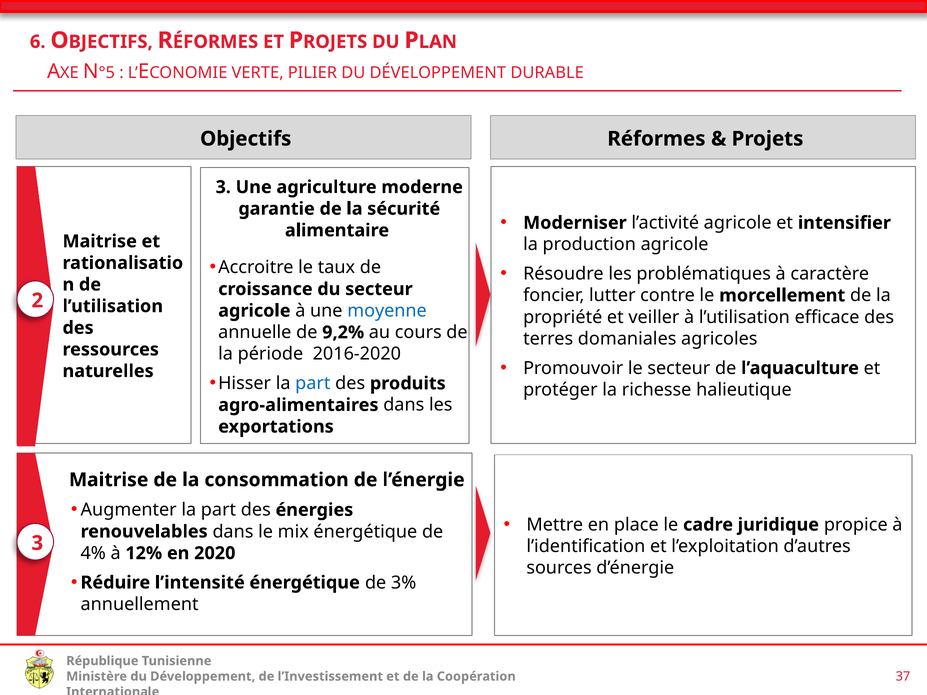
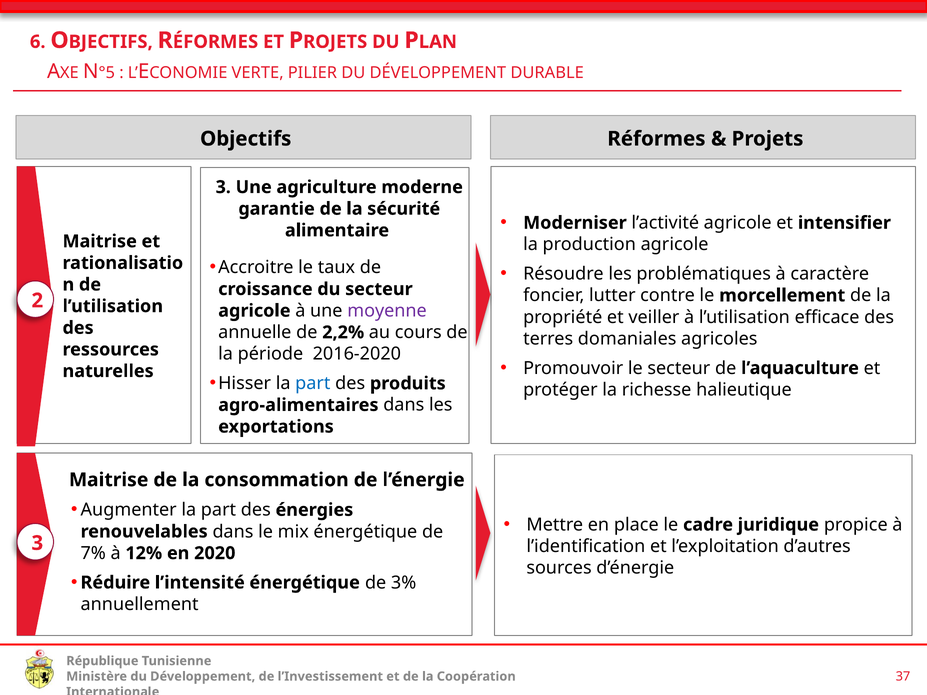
moyenne colour: blue -> purple (387, 311)
9,2%: 9,2% -> 2,2% (343, 333)
4%: 4% -> 7% (93, 553)
